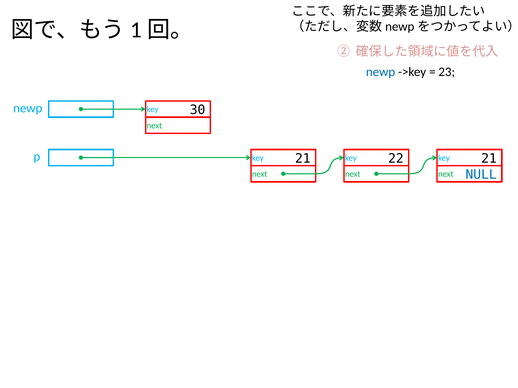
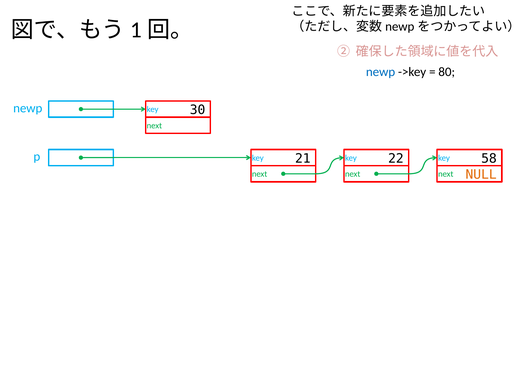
23: 23 -> 80 (447, 72)
21 21: 21 -> 58 (489, 159)
NULL colour: blue -> orange (481, 175)
